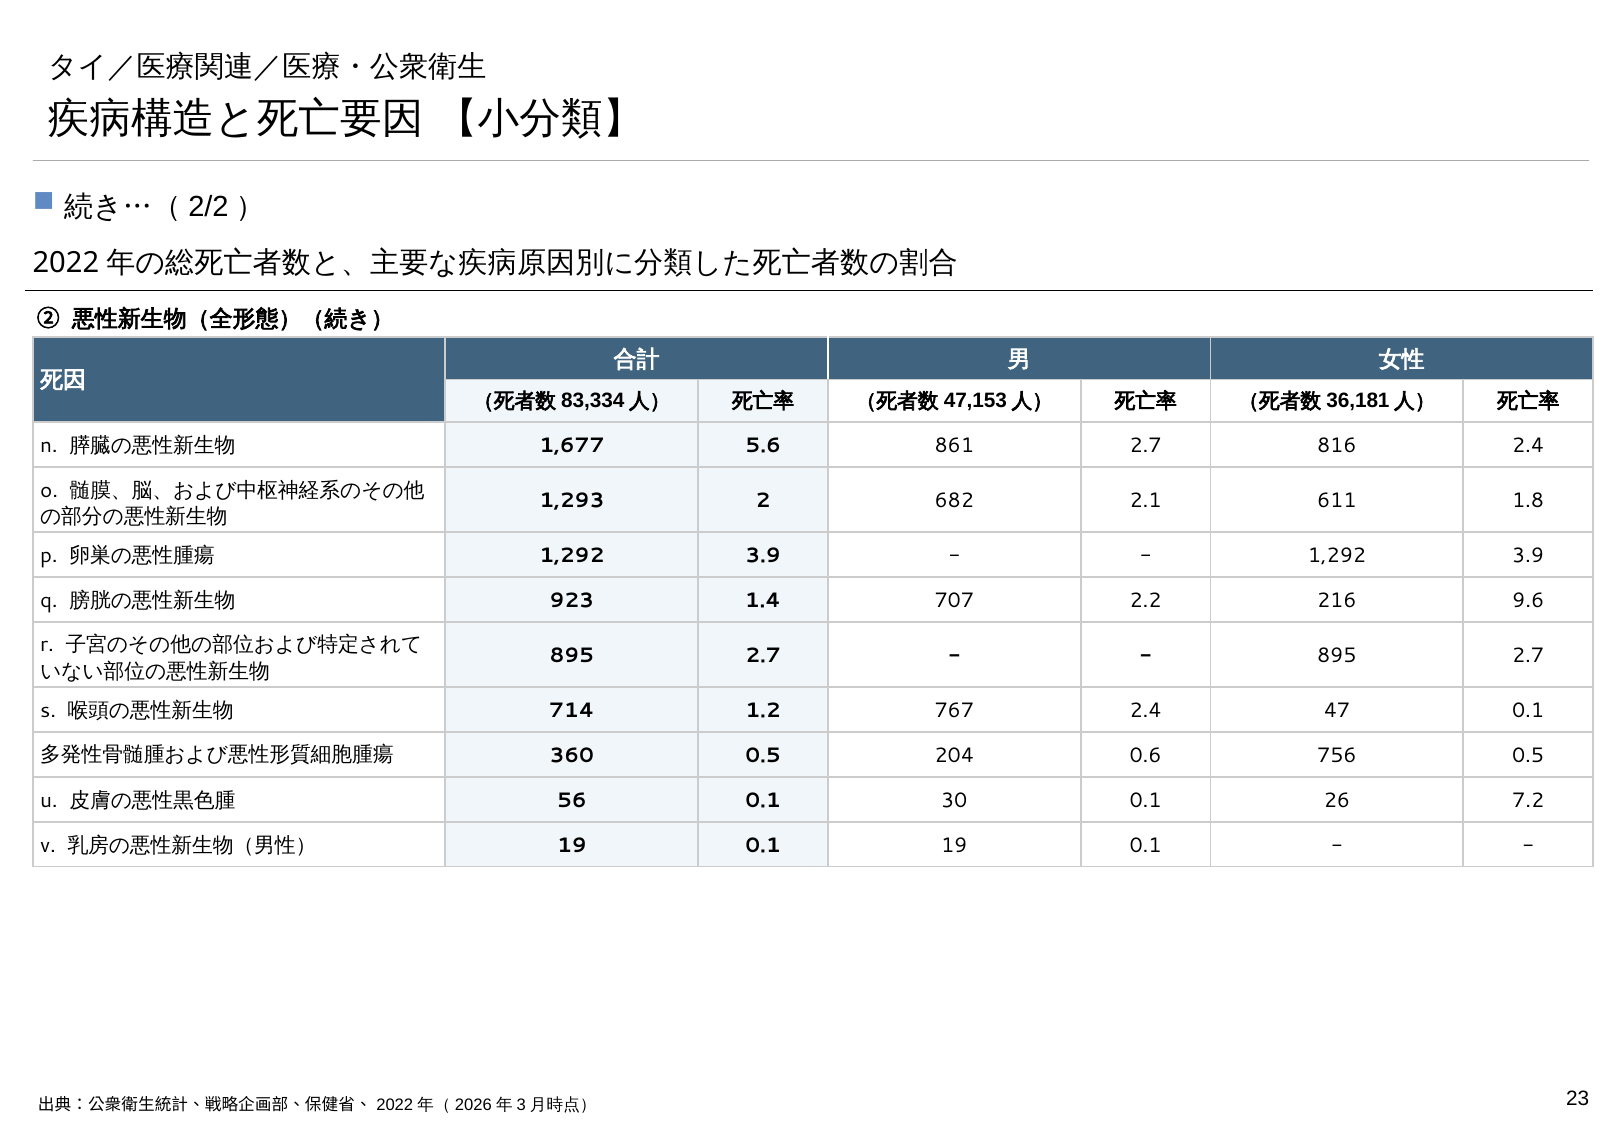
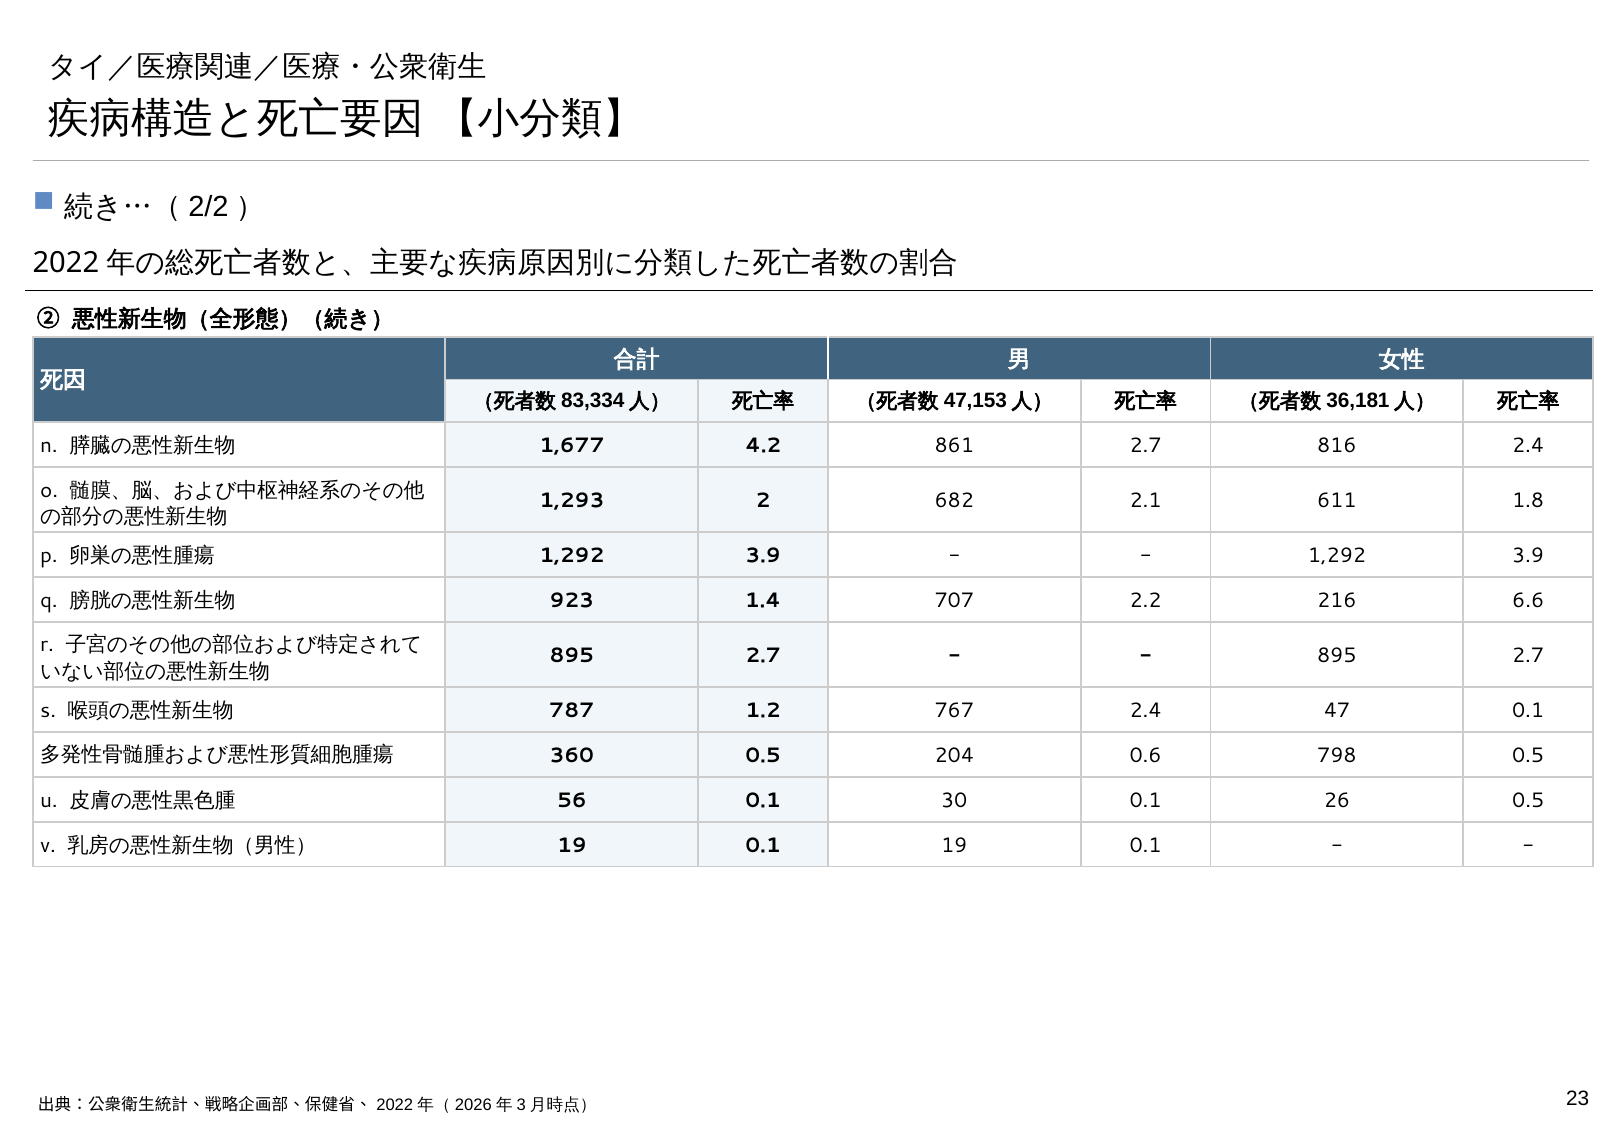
5.6: 5.6 -> 4.2 (763, 446)
9.6: 9.6 -> 6.6 (1528, 600)
714: 714 -> 787 (572, 710)
756: 756 -> 798 (1337, 755)
26 7.2: 7.2 -> 0.5 (1528, 800)
